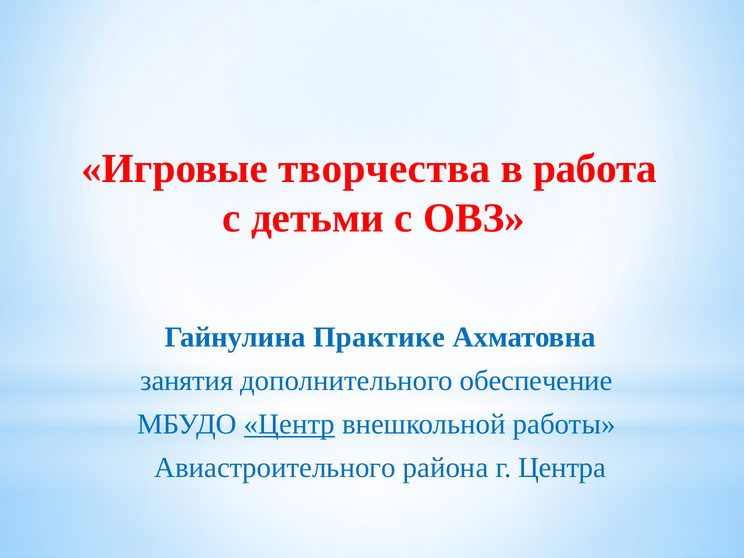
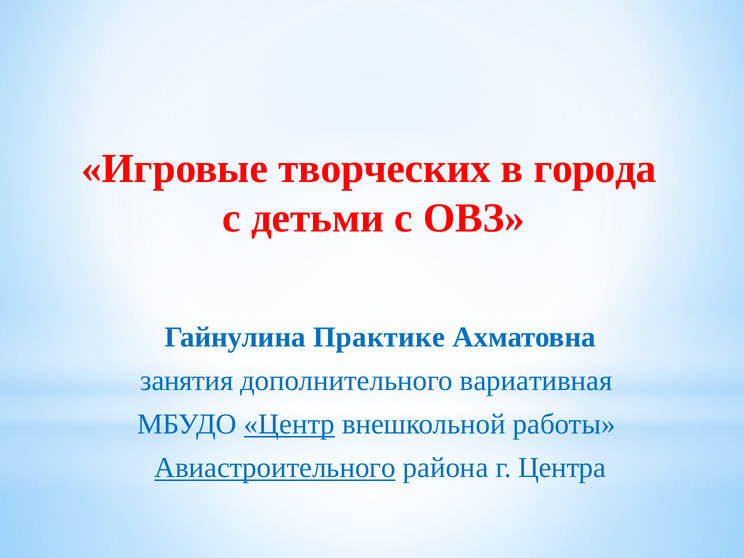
творчества: творчества -> творческих (385, 169)
работа: работа -> города (595, 169)
обеспечение: обеспечение -> вариативная (536, 381)
Авиастроительного underline: none -> present (275, 468)
